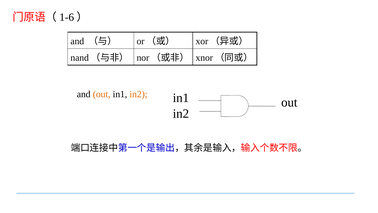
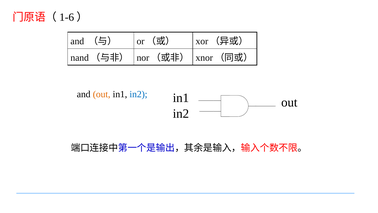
in2 colour: orange -> blue (138, 94)
